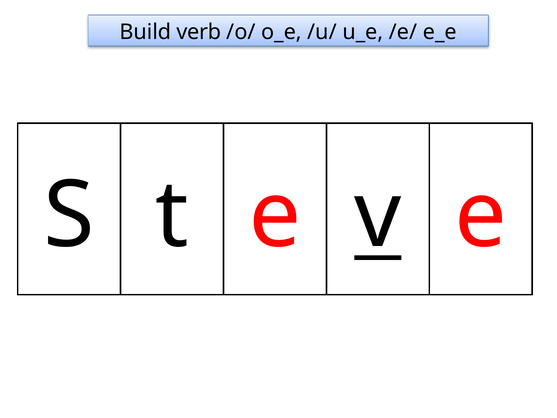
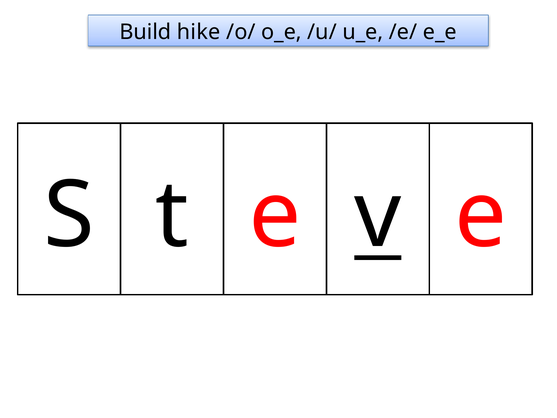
verb: verb -> hike (199, 32)
